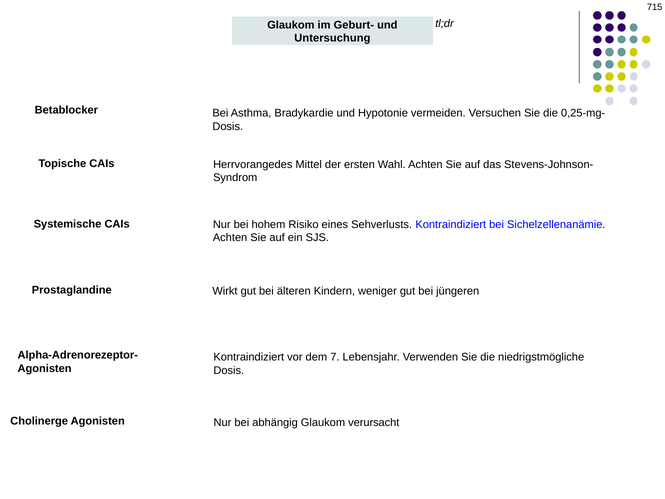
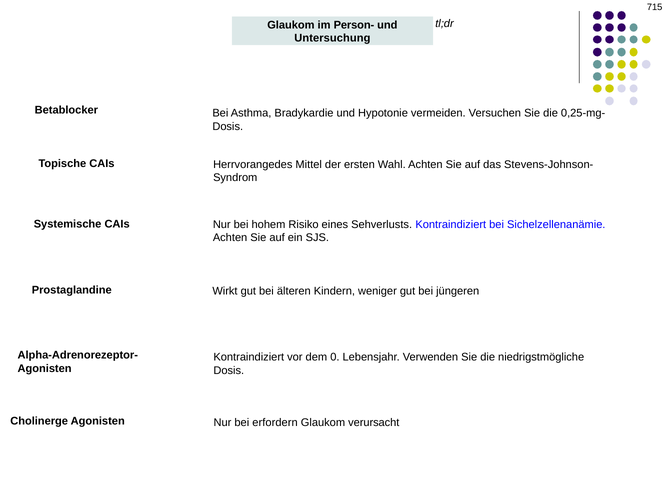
Geburt-: Geburt- -> Person- (354, 25)
7: 7 -> 0 (335, 357)
abhängig: abhängig -> erfordern (275, 422)
